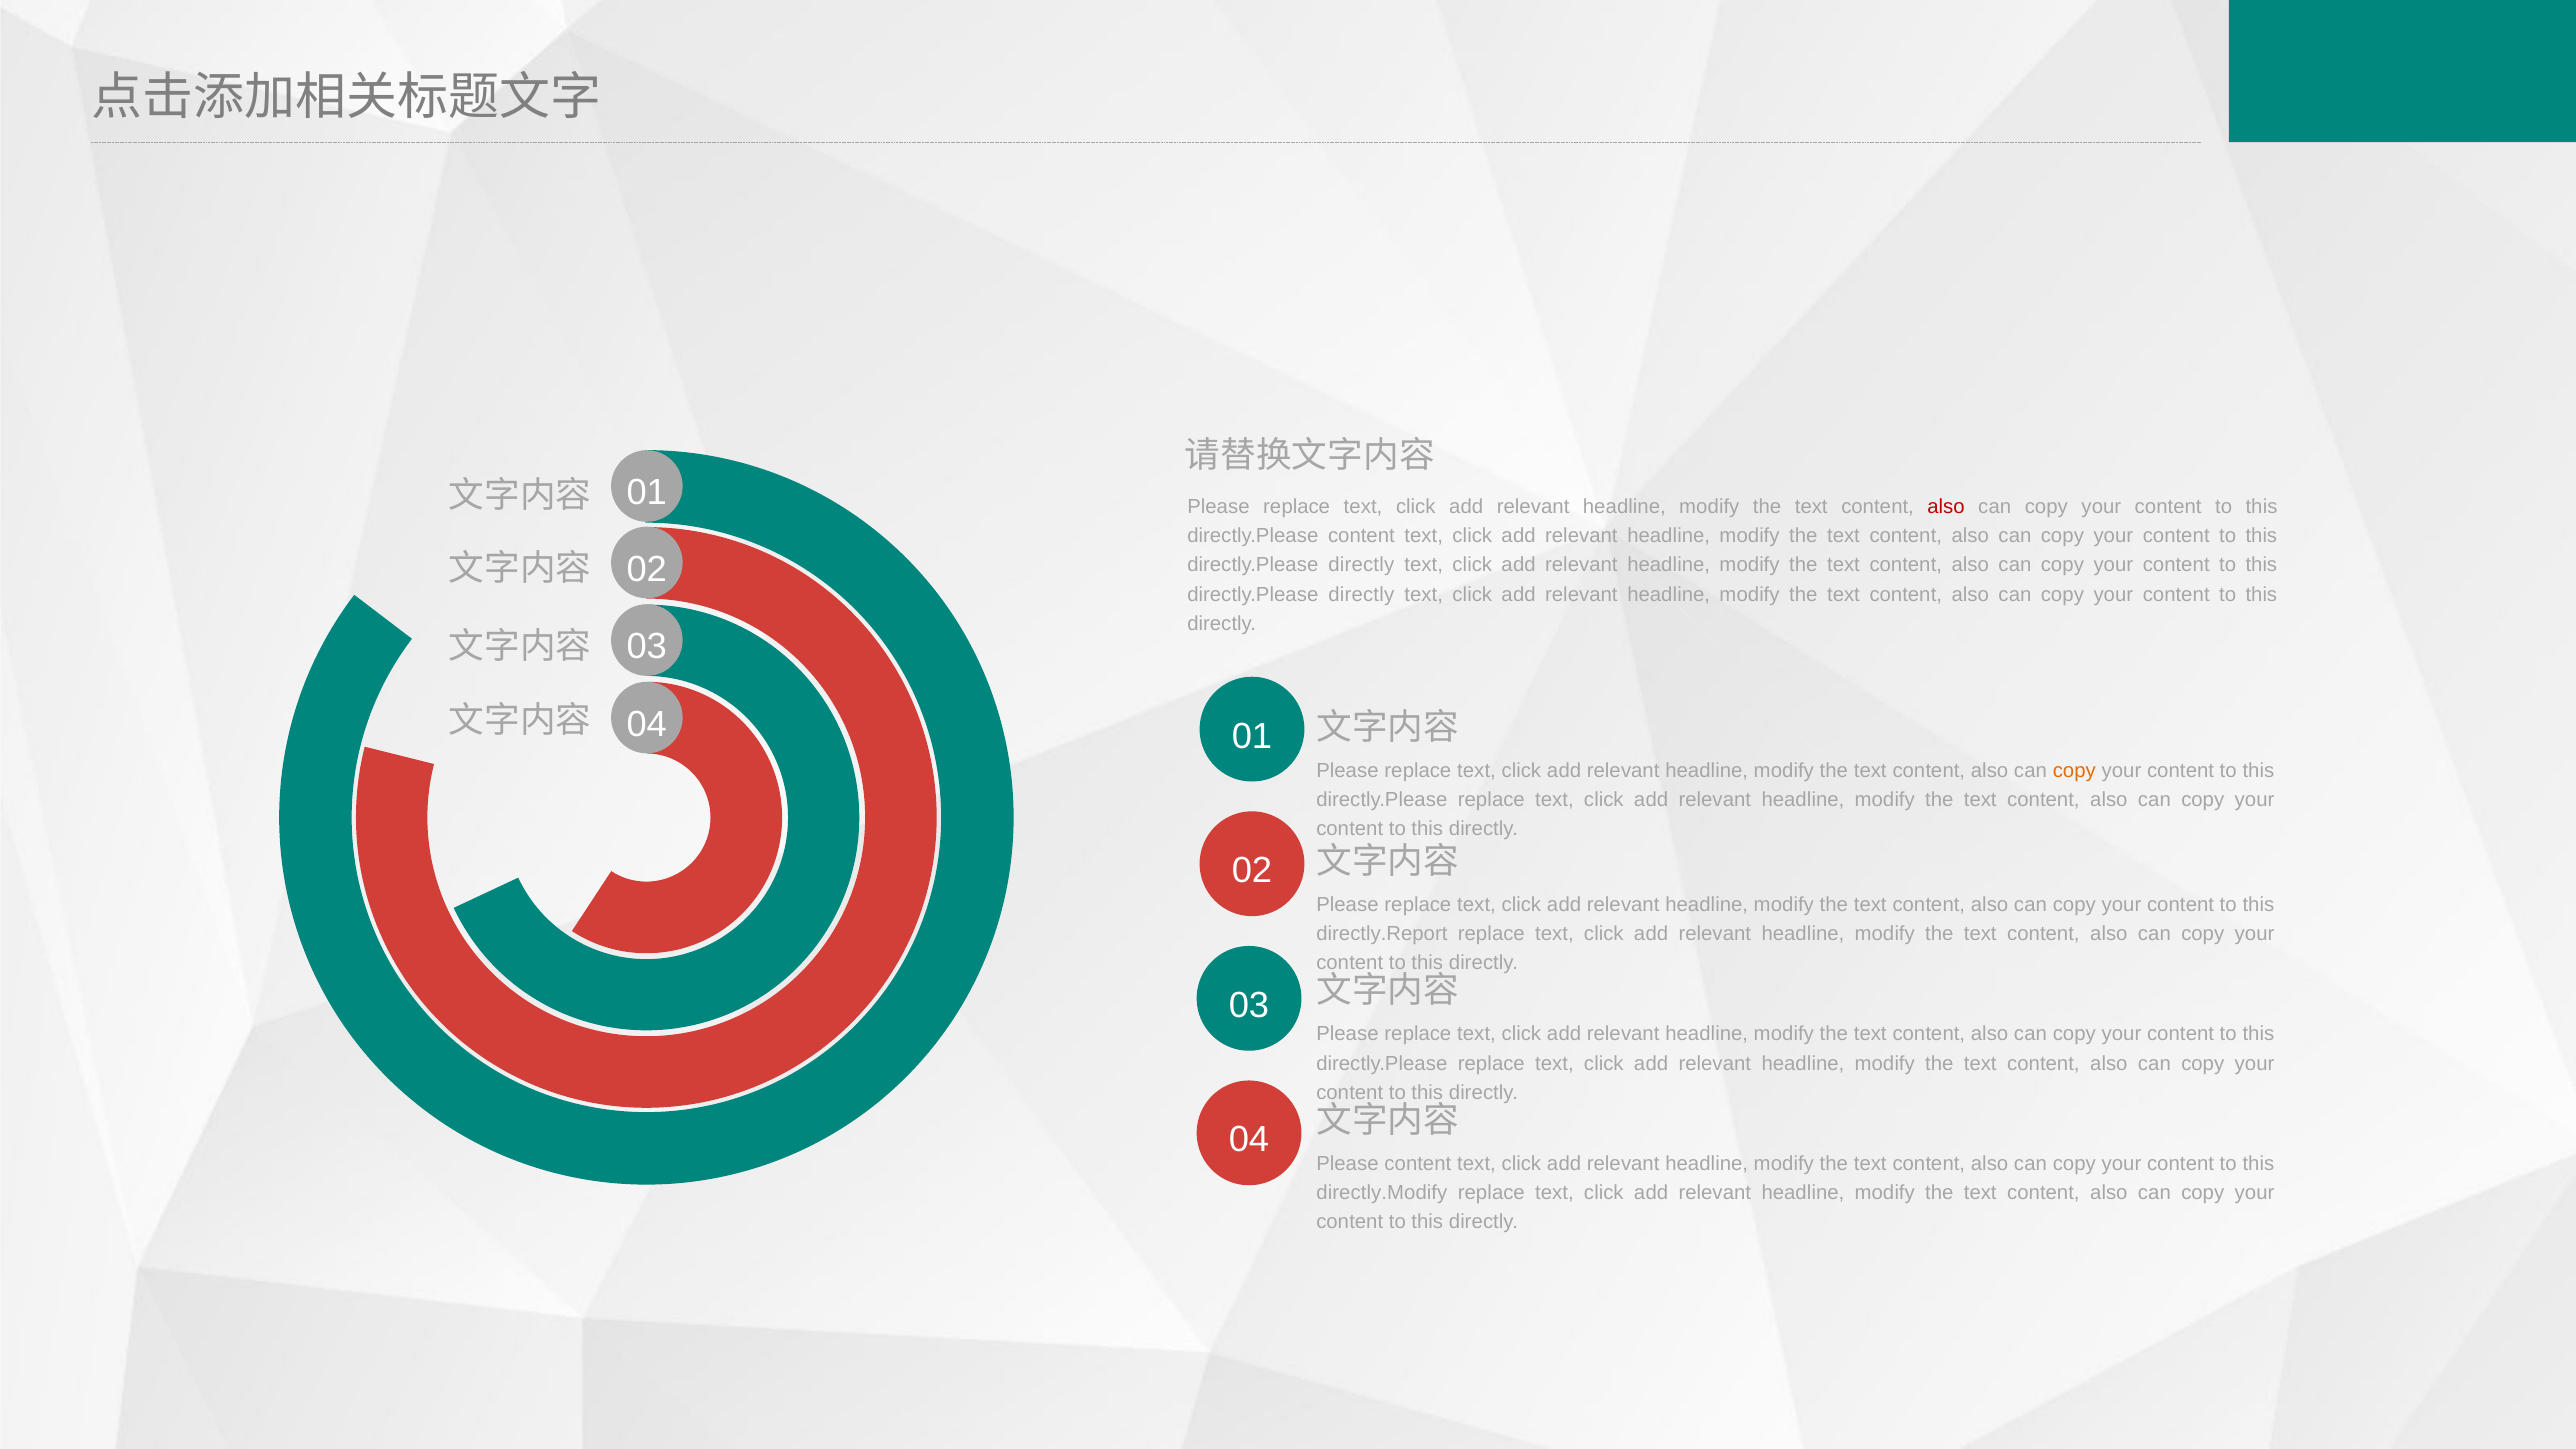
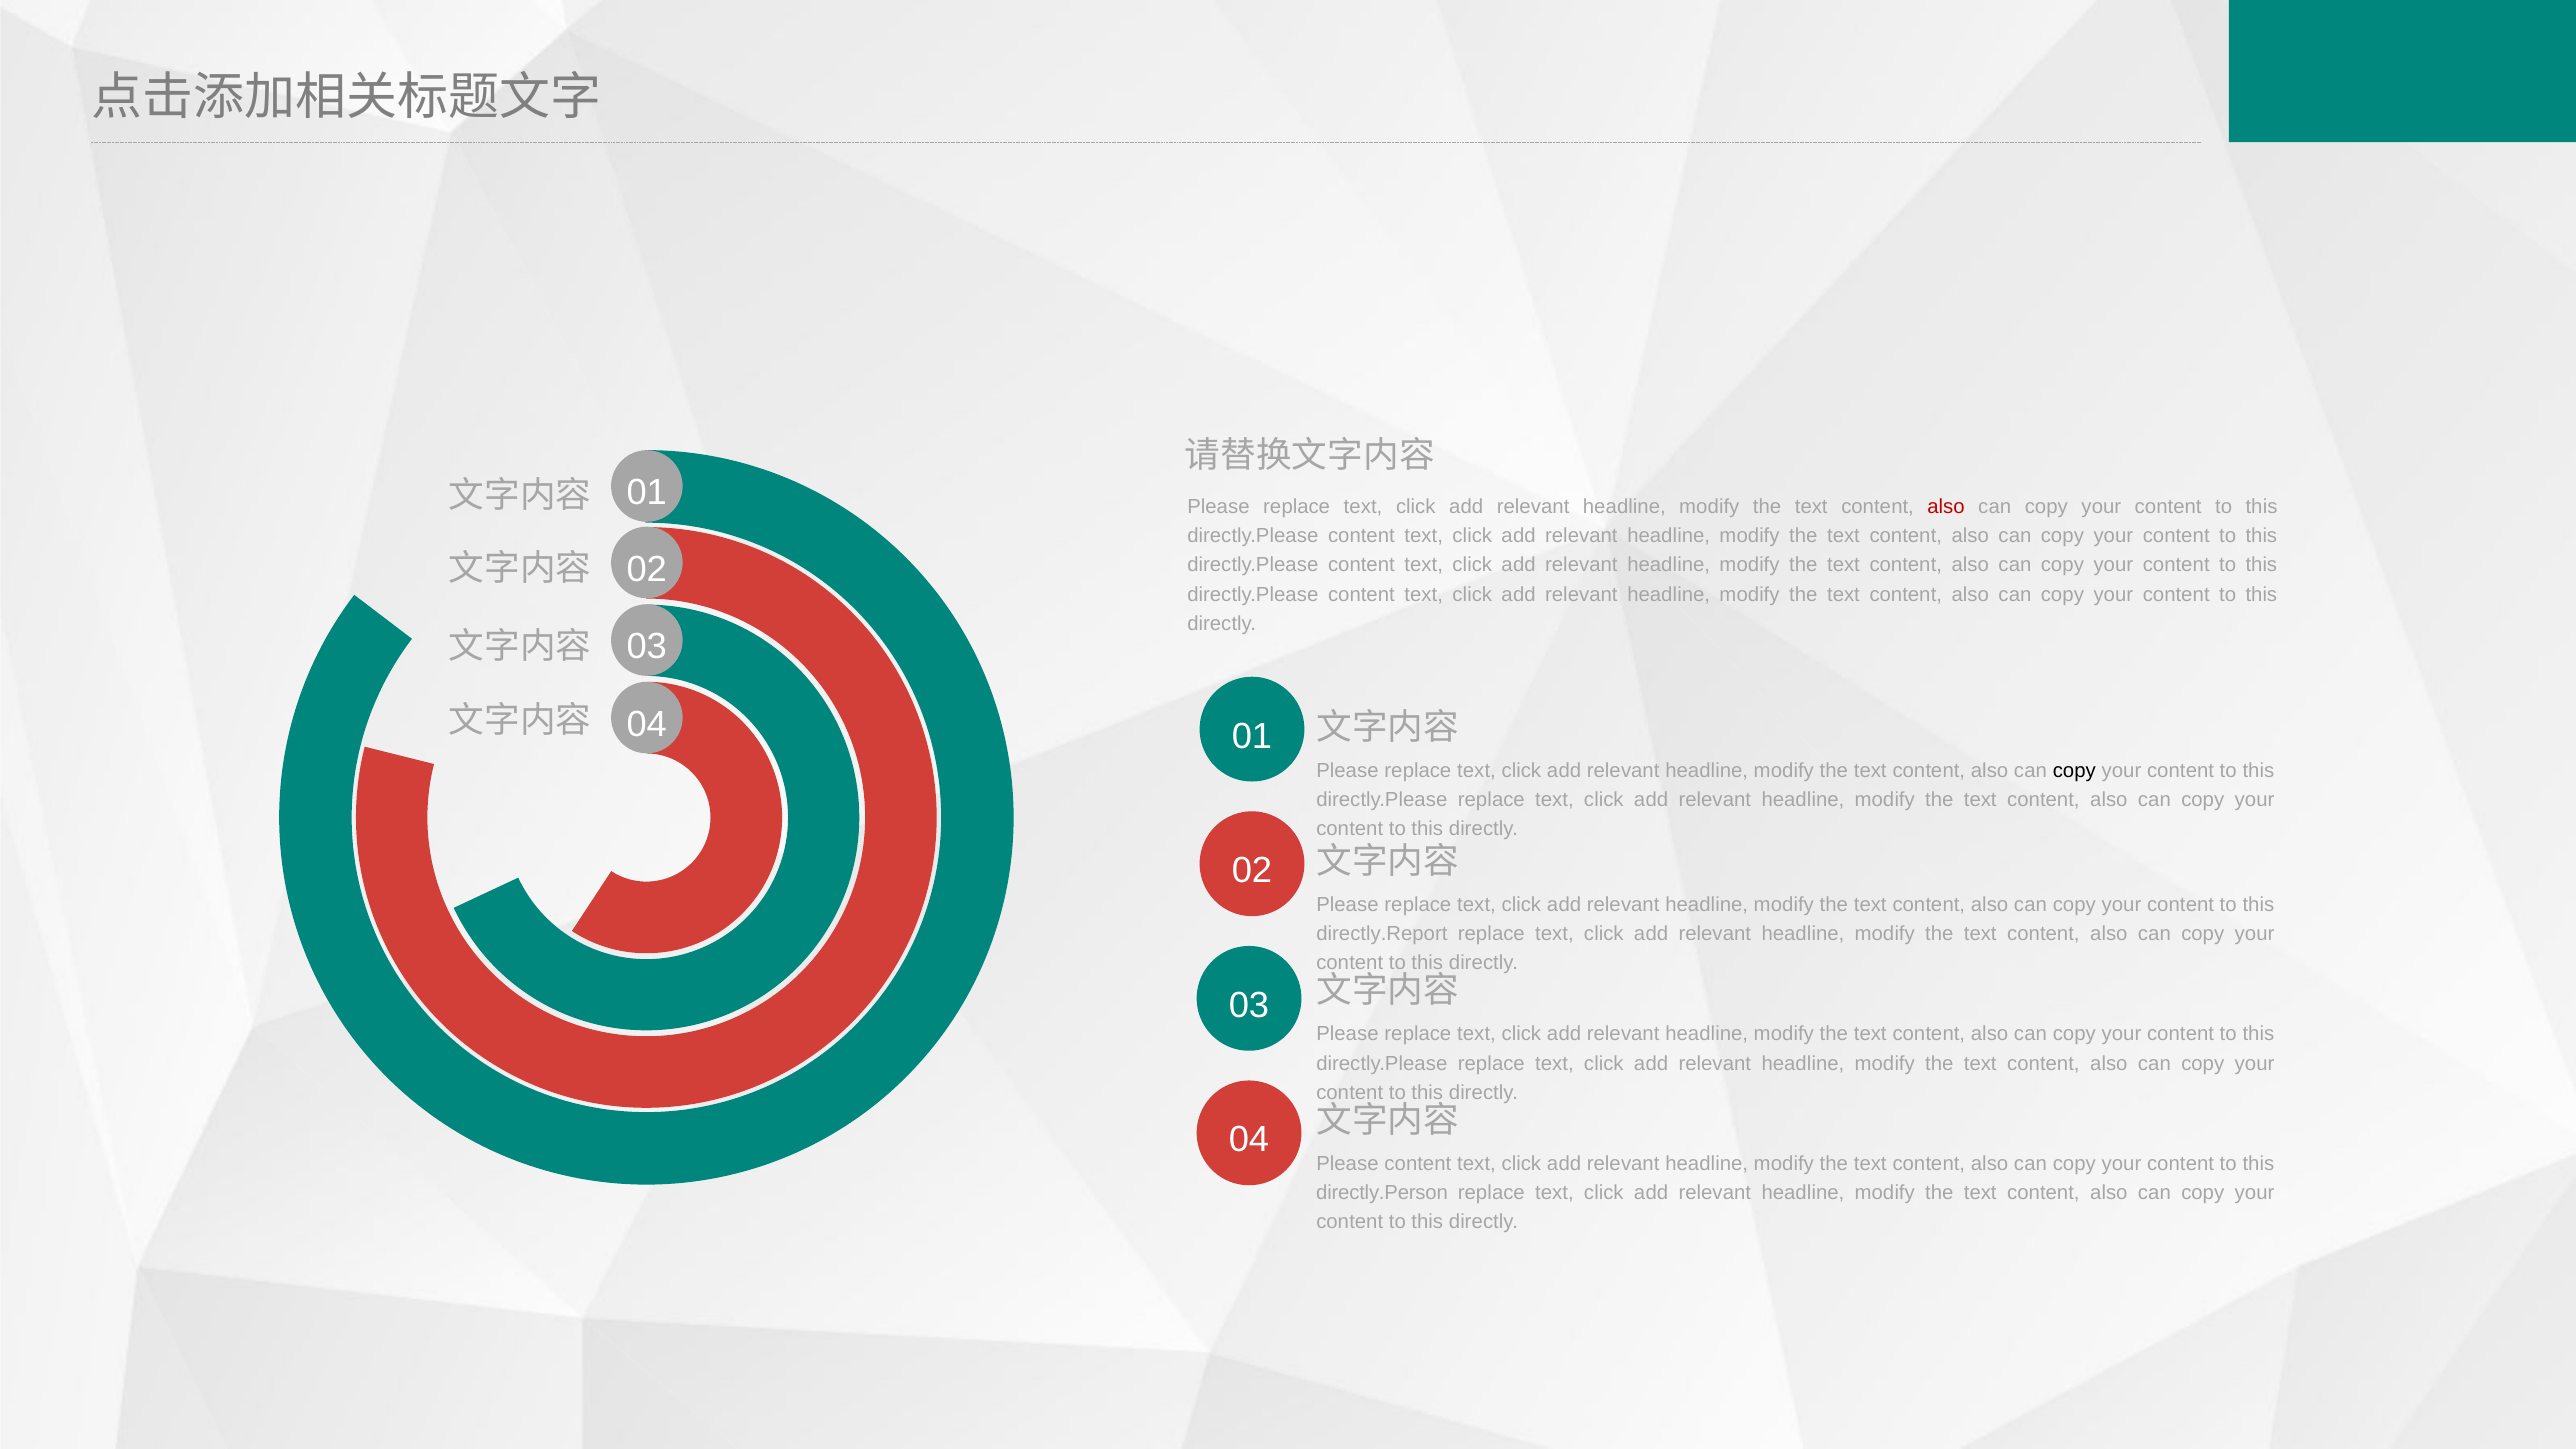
directly: directly -> content (1361, 565)
directly: directly -> content (1361, 594)
copy colour: orange -> black (2074, 771)
directly.Modify: directly.Modify -> directly.Person (1382, 1193)
